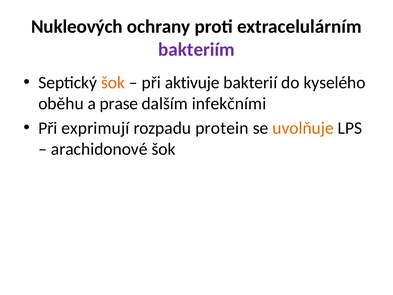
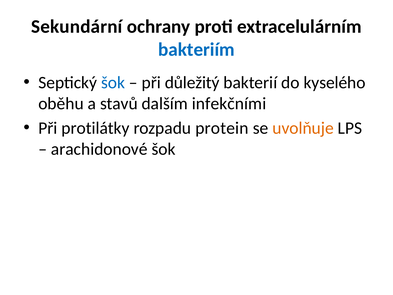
Nukleových: Nukleových -> Sekundární (77, 27)
bakteriím colour: purple -> blue (196, 49)
šok colour: orange -> blue (113, 82)
aktivuje: aktivuje -> důležitý (192, 82)
prase: prase -> stavů (119, 103)
exprimují: exprimují -> protilátky (95, 128)
